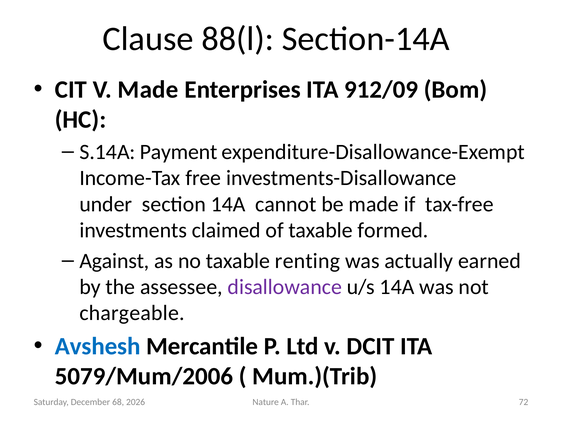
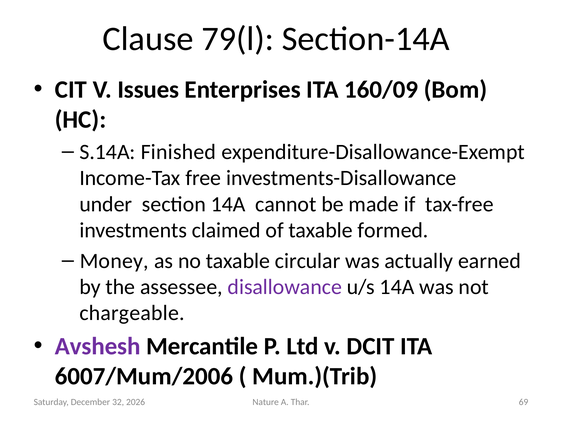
88(l: 88(l -> 79(l (238, 39)
V Made: Made -> Issues (148, 90)
912/09: 912/09 -> 160/09 (381, 90)
Payment: Payment -> Finished (178, 152)
Against: Against -> Money (114, 261)
renting: renting -> circular (308, 261)
Avshesh colour: blue -> purple (98, 347)
5079/Mum/2006: 5079/Mum/2006 -> 6007/Mum/2006 (144, 377)
68: 68 -> 32 (118, 402)
72: 72 -> 69 (524, 402)
